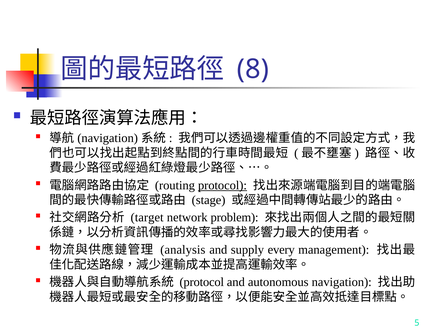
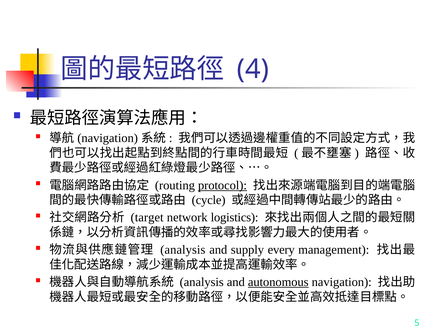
8: 8 -> 4 (253, 69)
stage: stage -> cycle (209, 200)
problem: problem -> logistics (235, 217)
protocol: protocol -> analysis (202, 282)
autonomous underline: none -> present (278, 282)
